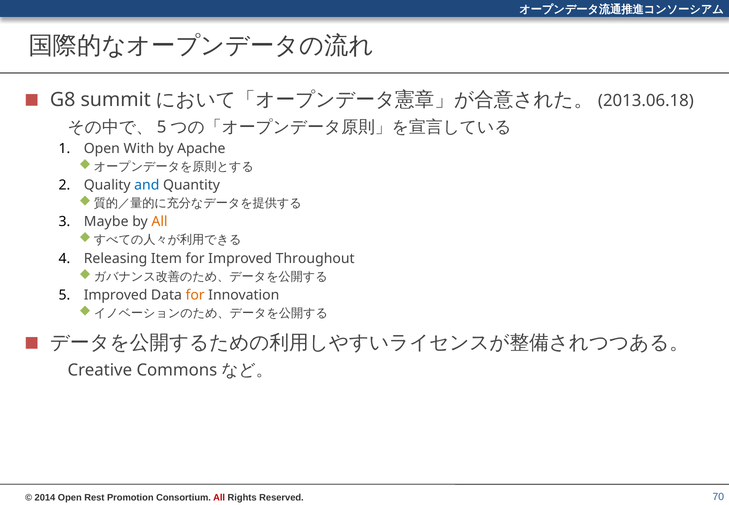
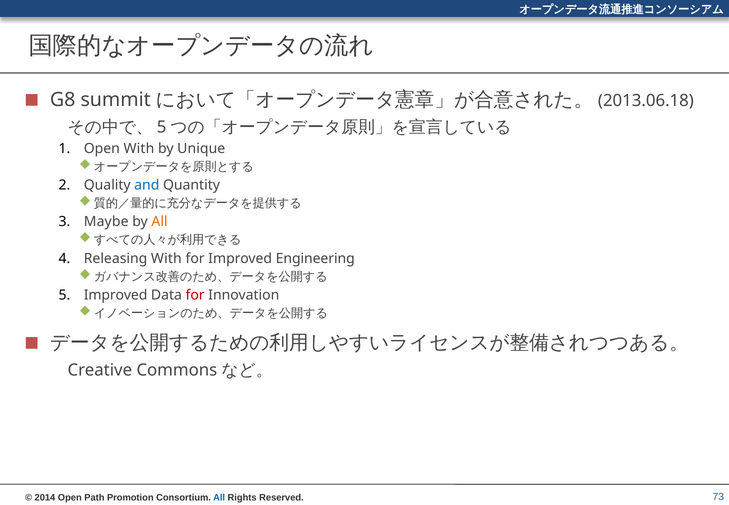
Apache: Apache -> Unique (201, 148)
Releasing Item: Item -> With (166, 258)
Throughout: Throughout -> Engineering (315, 258)
for colour: orange -> red (195, 295)
Rest: Rest -> Path (94, 497)
All colour: red -> blue (219, 497)
70: 70 -> 73 (718, 497)
